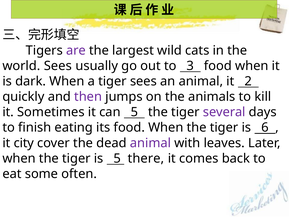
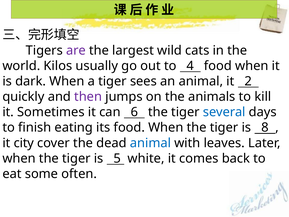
world Sees: Sees -> Kilos (58, 66)
3: 3 -> 4 (190, 66)
can 5: 5 -> 6 (134, 112)
several colour: purple -> blue (224, 112)
6: 6 -> 8 (265, 127)
animal colour: purple -> blue (150, 143)
there: there -> white (146, 158)
